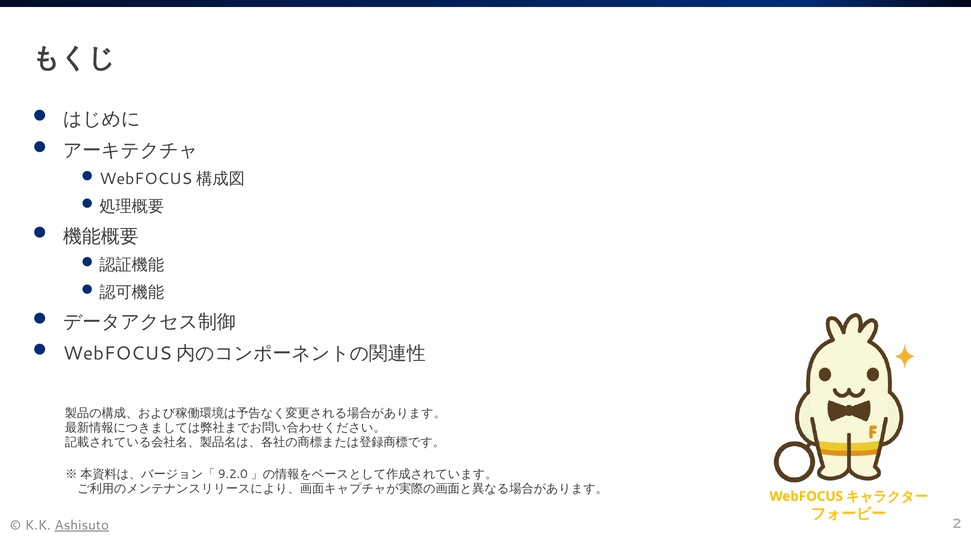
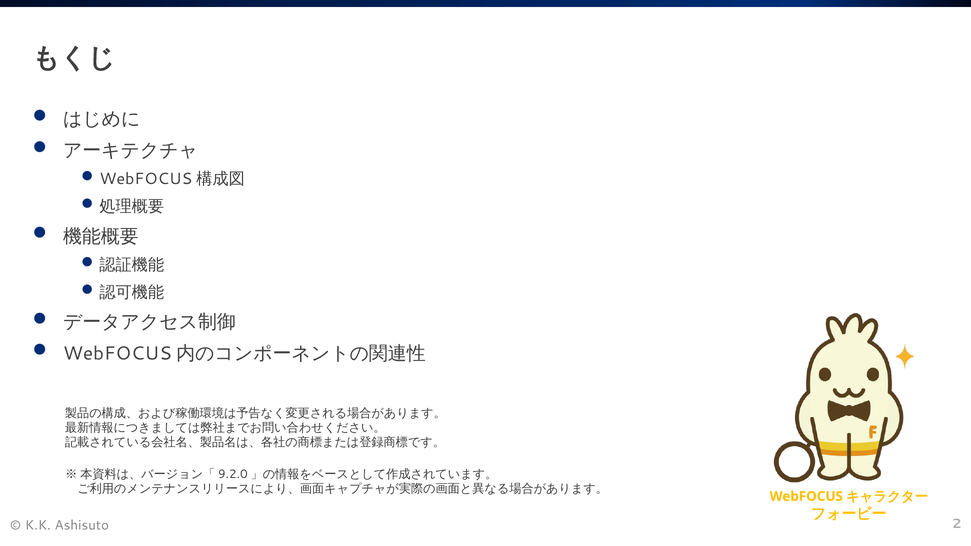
Ashisuto underline: present -> none (82, 525)
